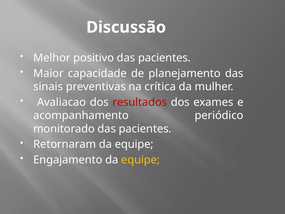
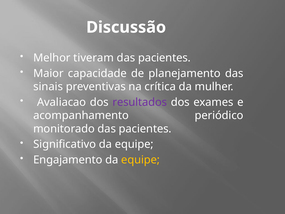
positivo: positivo -> tiveram (94, 58)
resultados colour: red -> purple (140, 102)
Retornaram: Retornaram -> Significativo (65, 144)
